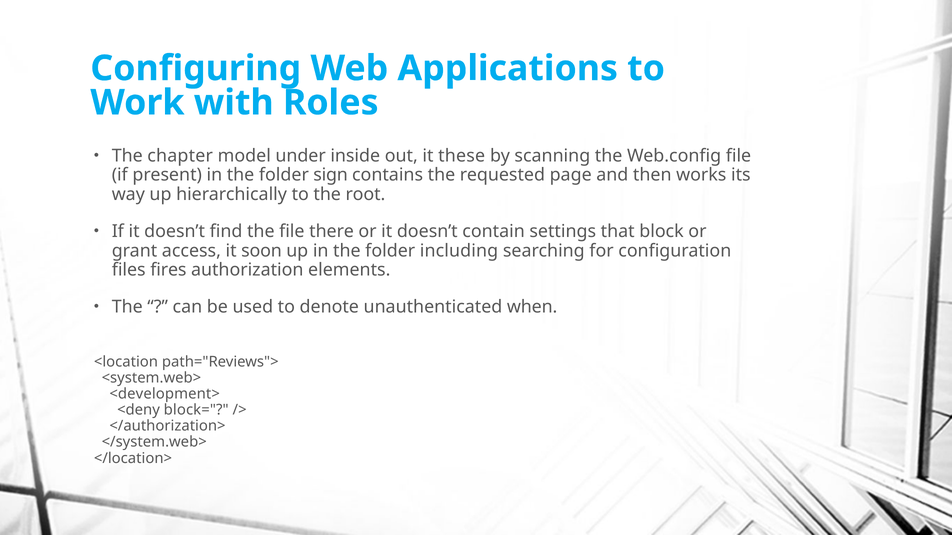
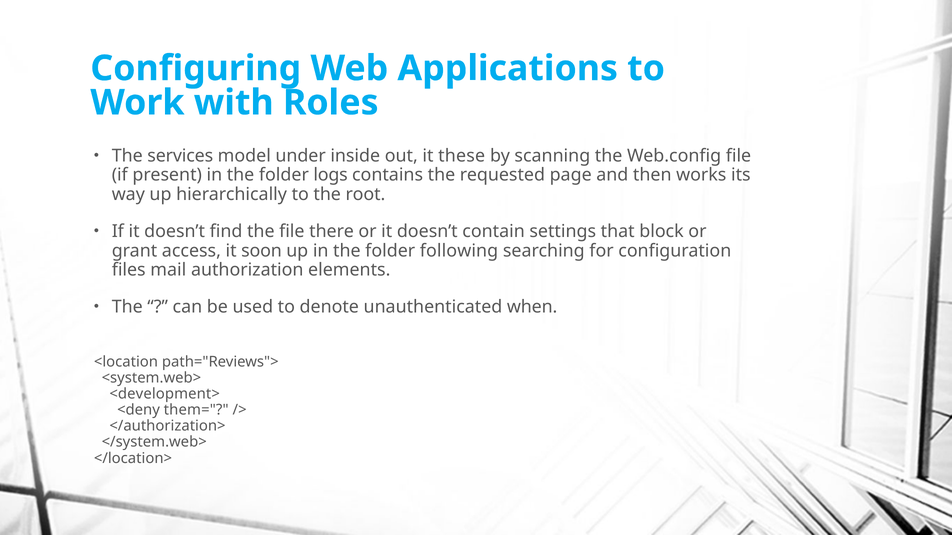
chapter: chapter -> services (180, 156)
sign: sign -> logs (331, 175)
including: including -> following (459, 251)
fires: fires -> mail (168, 270)
block=: block= -> them= (196, 410)
